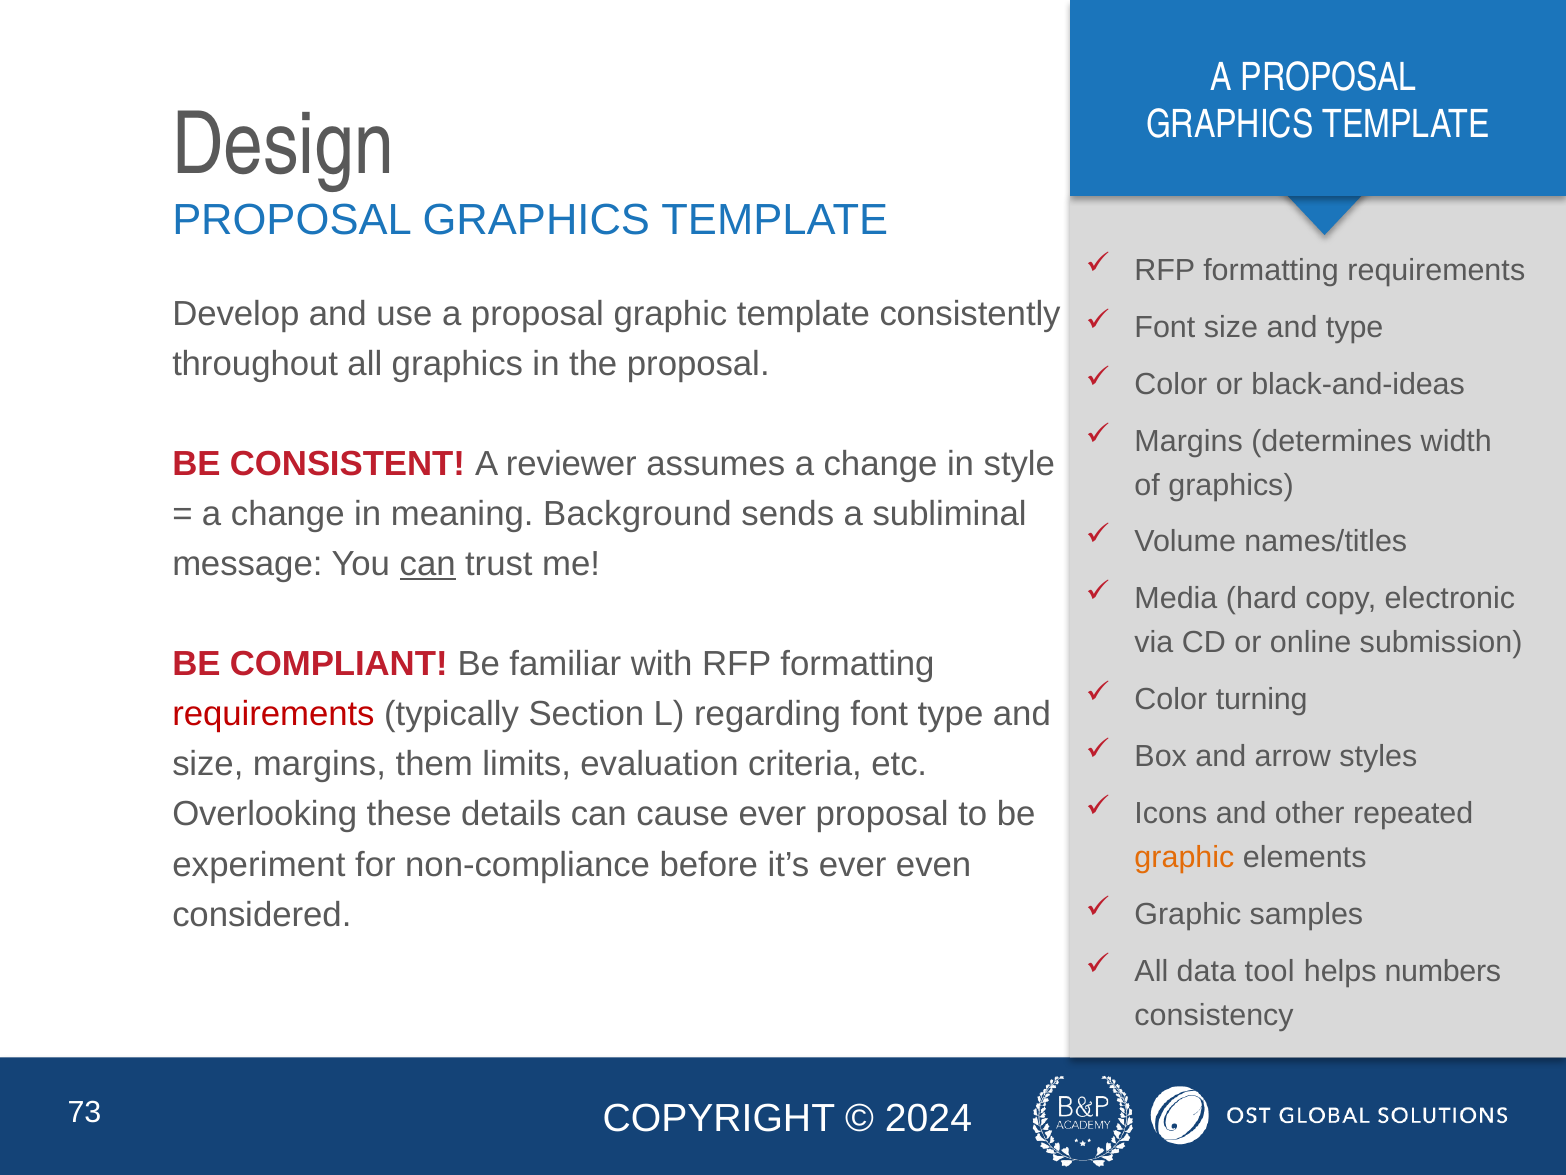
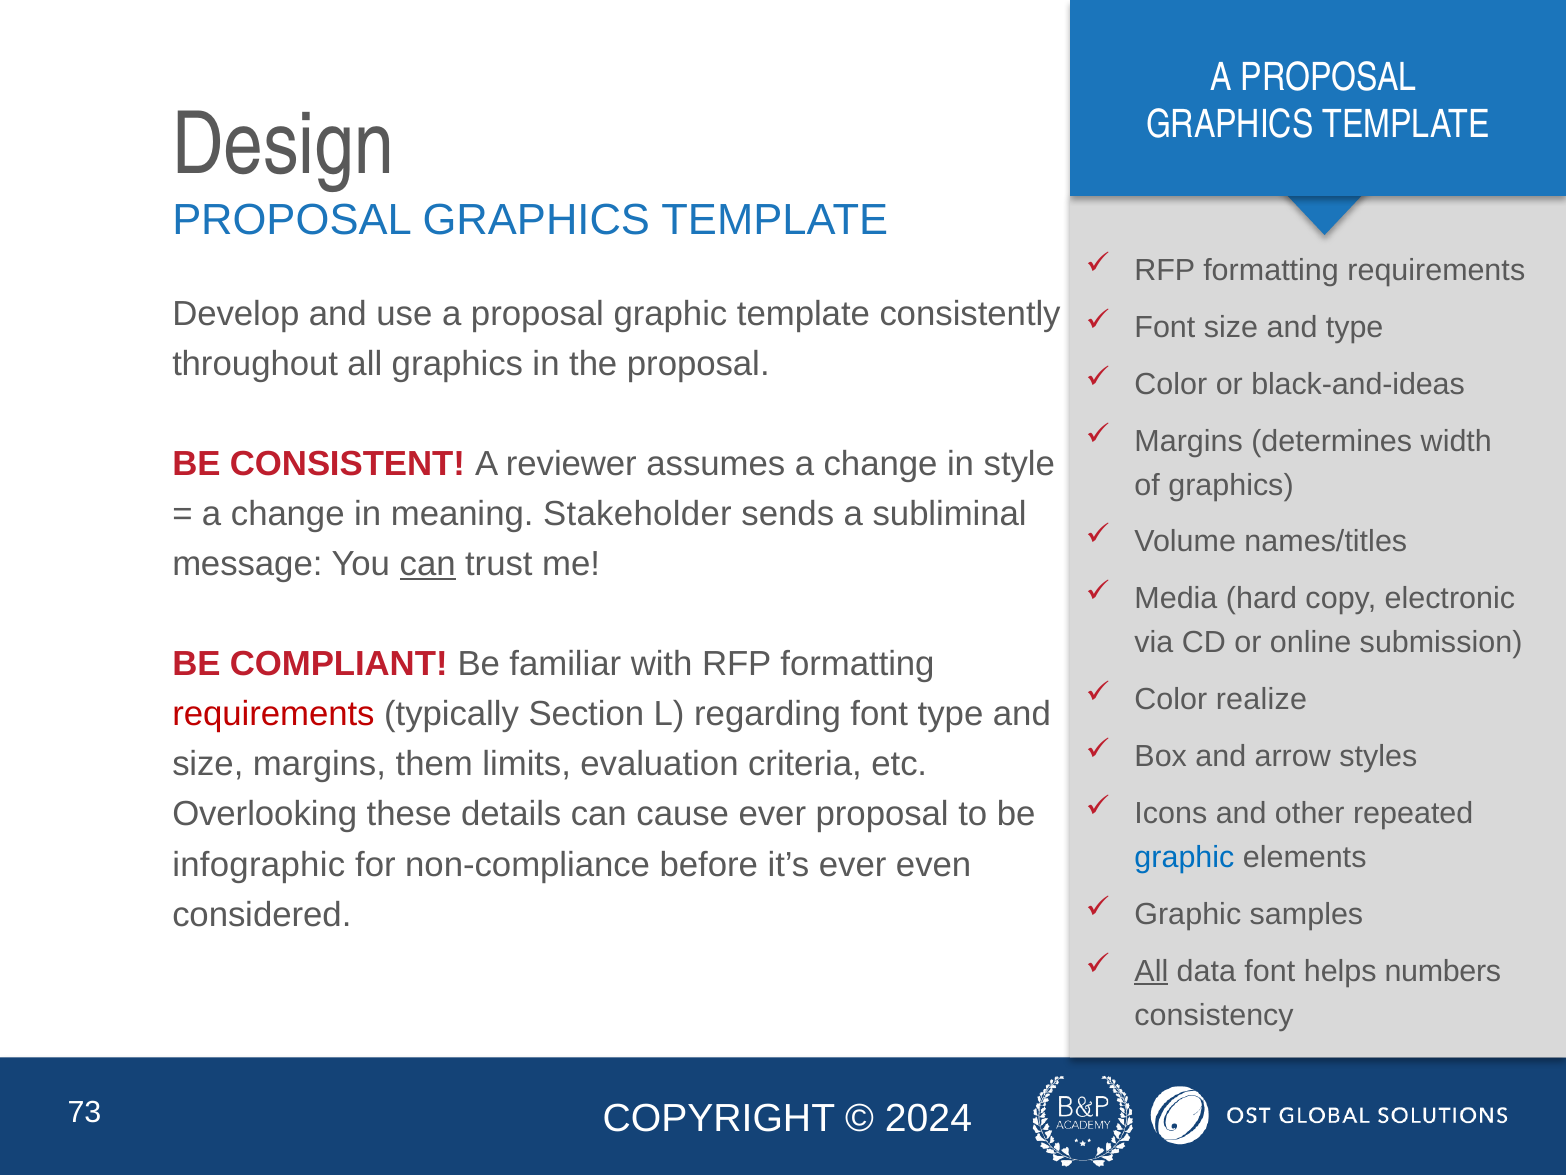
Background: Background -> Stakeholder (637, 514)
turning: turning -> realize (1261, 699)
graphic colour: orange -> blue (1184, 857)
experiment: experiment -> infographic (259, 864)
All underline: none -> present (1151, 971)
data tool: tool -> font (1270, 971)
